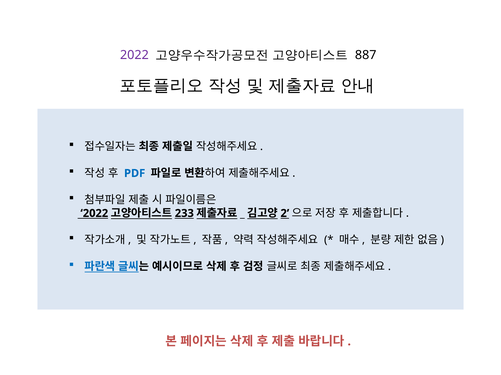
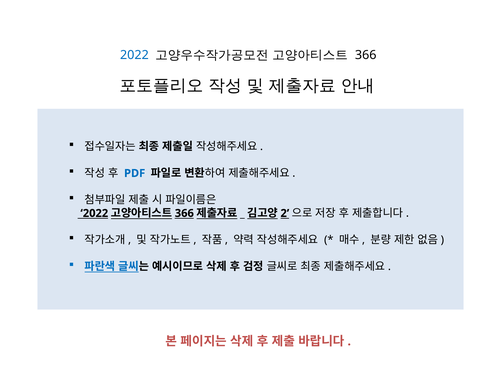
2022 colour: purple -> blue (134, 55)
887: 887 -> 366 (366, 55)
233: 233 -> 366 (184, 214)
